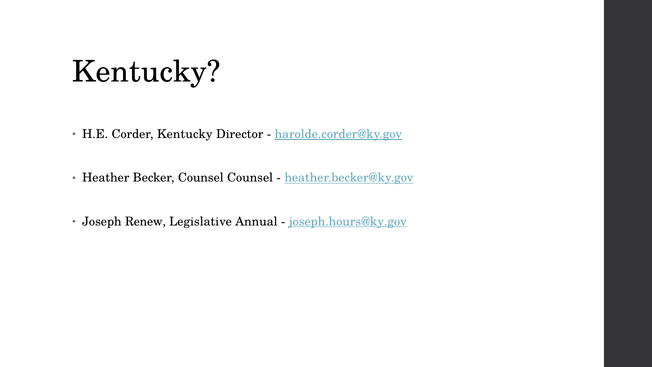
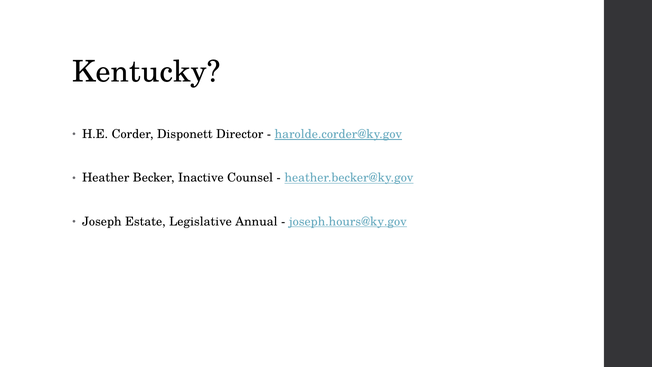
Corder Kentucky: Kentucky -> Disponett (185, 134)
Becker Counsel: Counsel -> Inactive (201, 178)
Renew: Renew -> Estate (145, 221)
